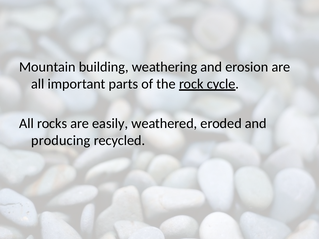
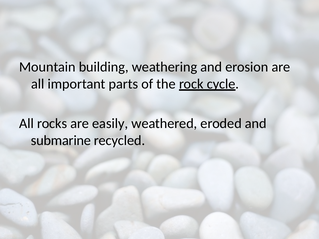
producing: producing -> submarine (61, 141)
